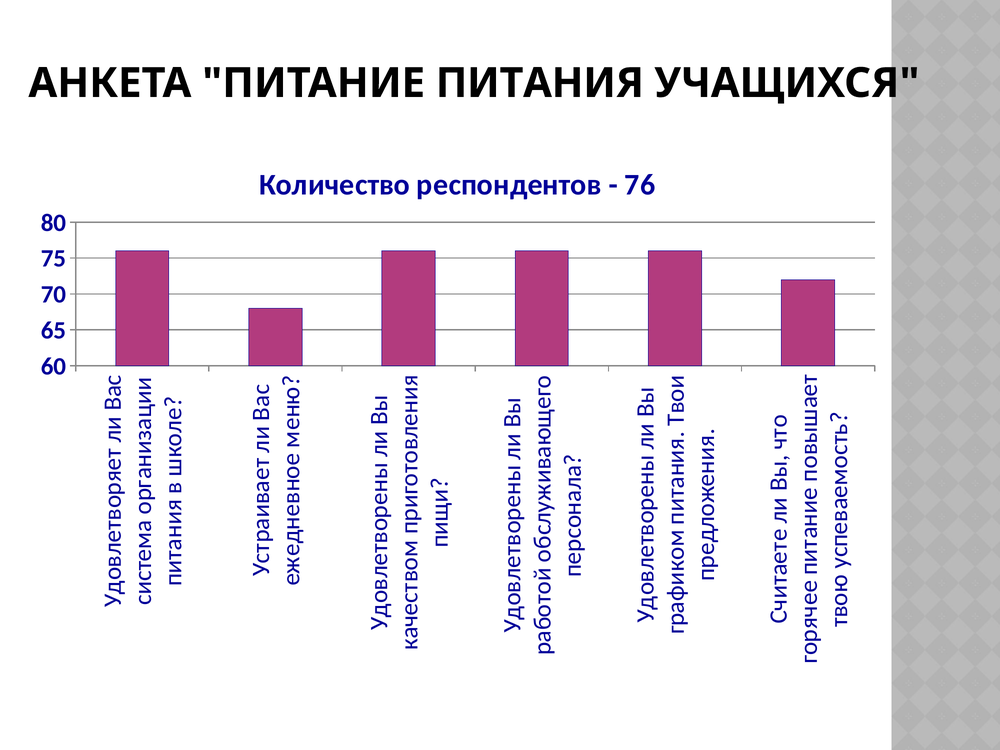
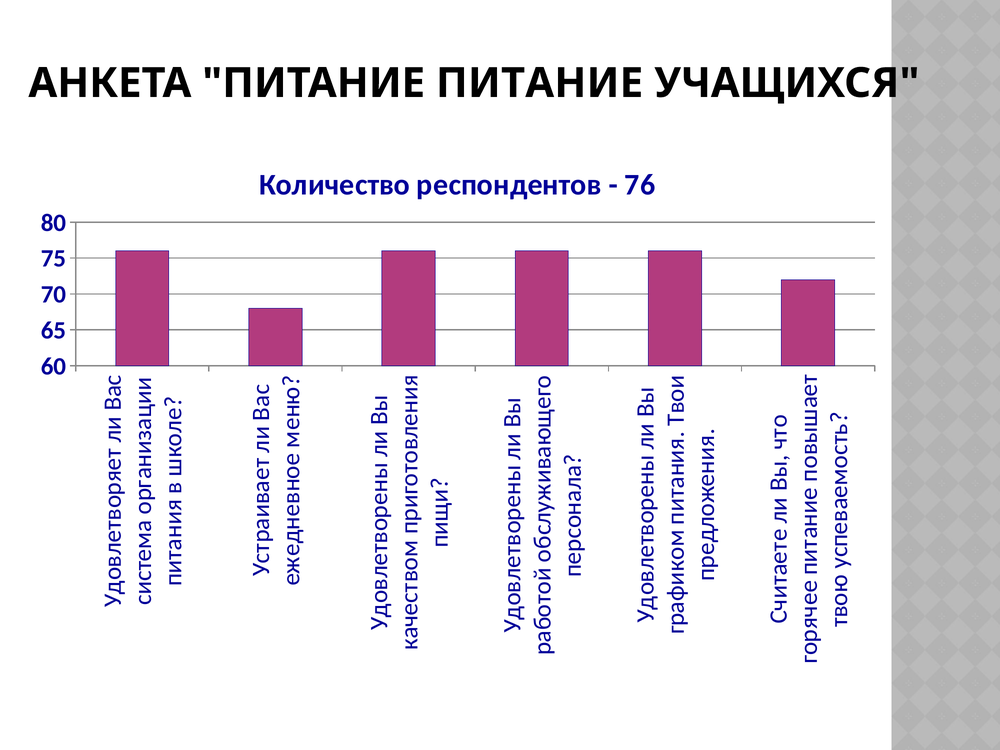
ПИТАНИЕ ПИТАНИЯ: ПИТАНИЯ -> ПИТАНИЕ (540, 83)
